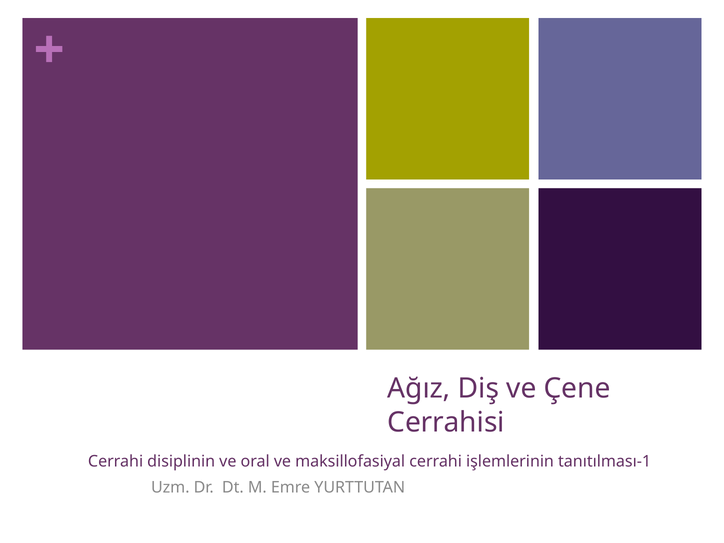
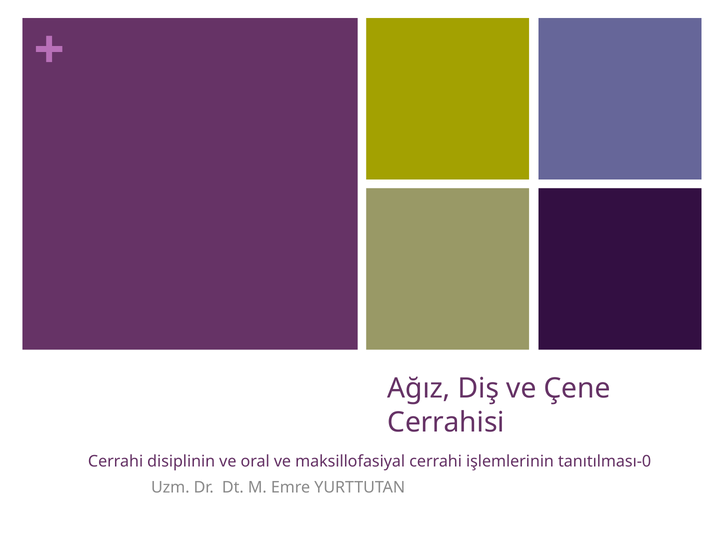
tanıtılması-1: tanıtılması-1 -> tanıtılması-0 (605, 462)
